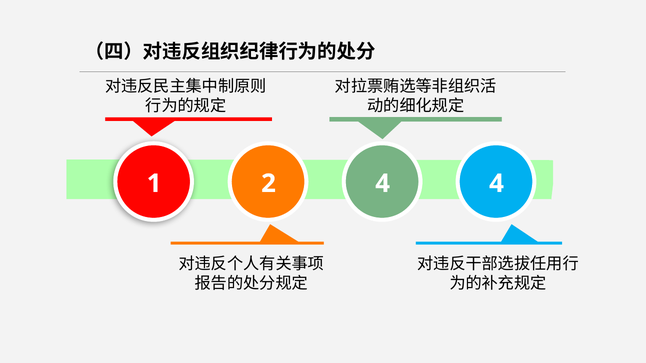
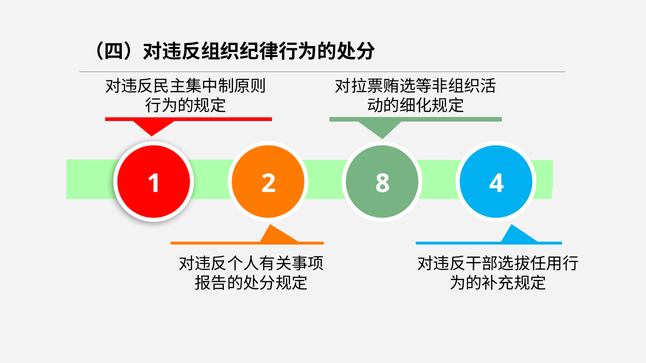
2 4: 4 -> 8 (383, 184)
